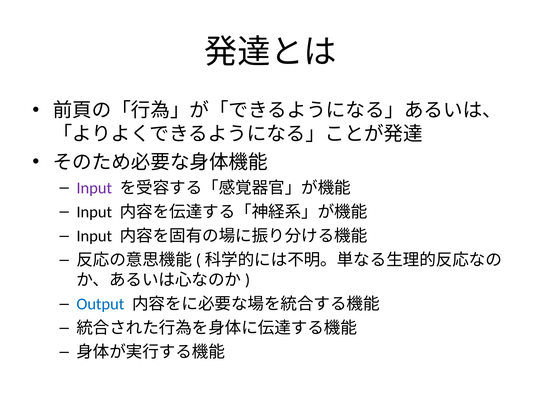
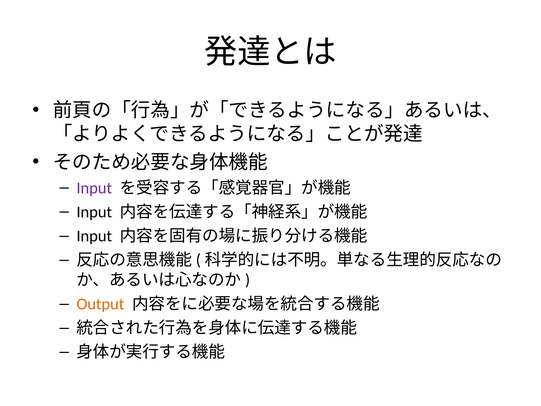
Output colour: blue -> orange (100, 304)
